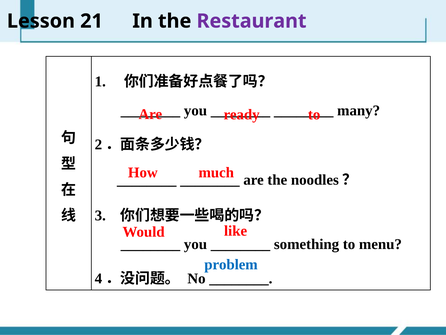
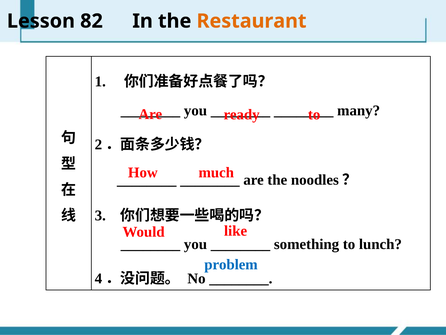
21: 21 -> 82 (91, 21)
Restaurant colour: purple -> orange (252, 21)
menu: menu -> lunch (380, 244)
